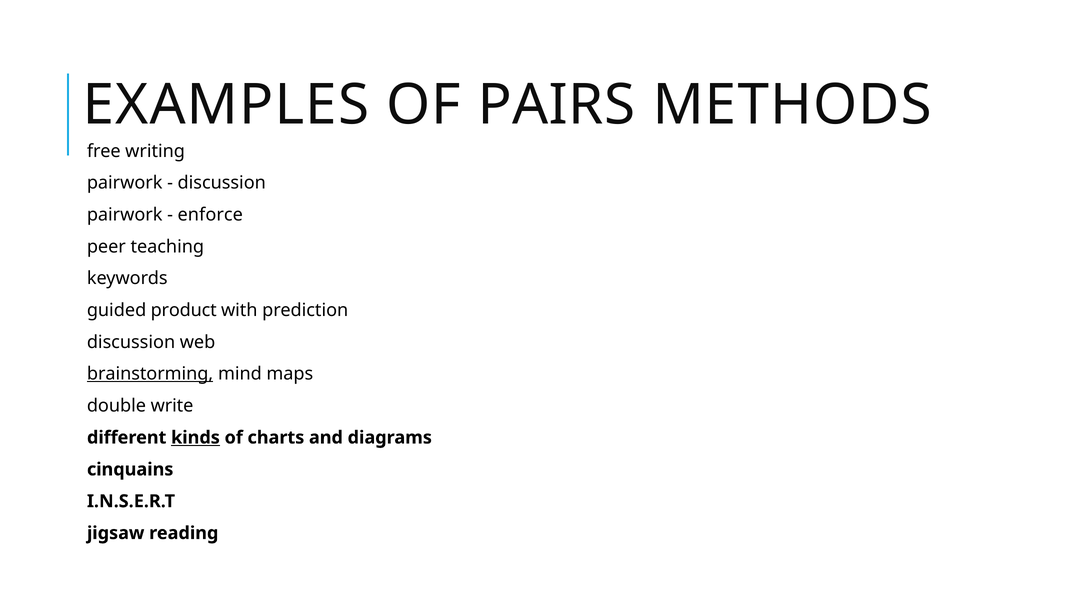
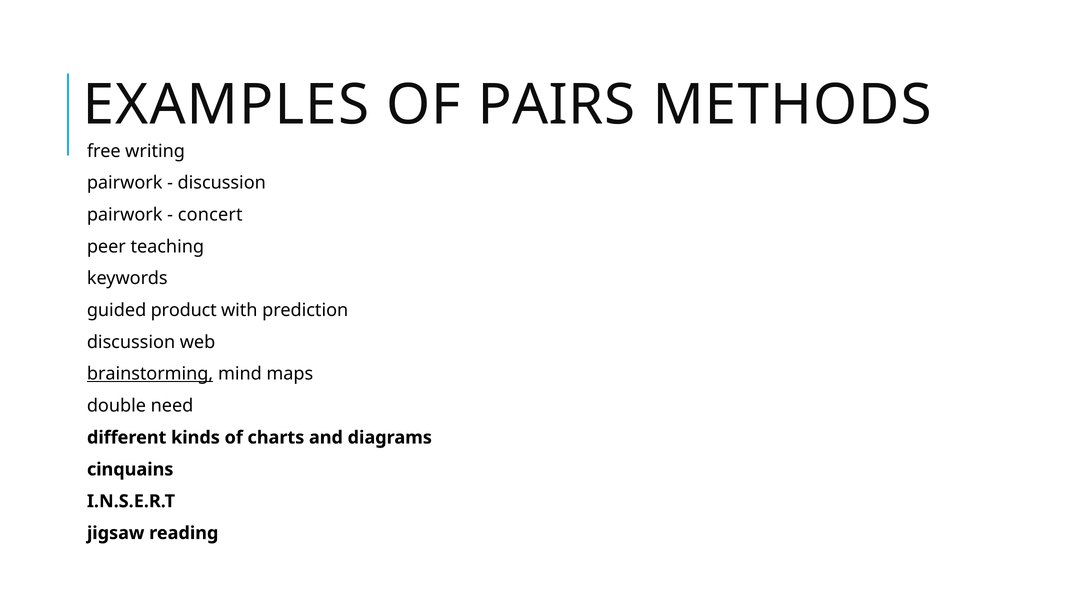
enforce: enforce -> concert (210, 215)
write: write -> need (172, 405)
kinds underline: present -> none (195, 437)
